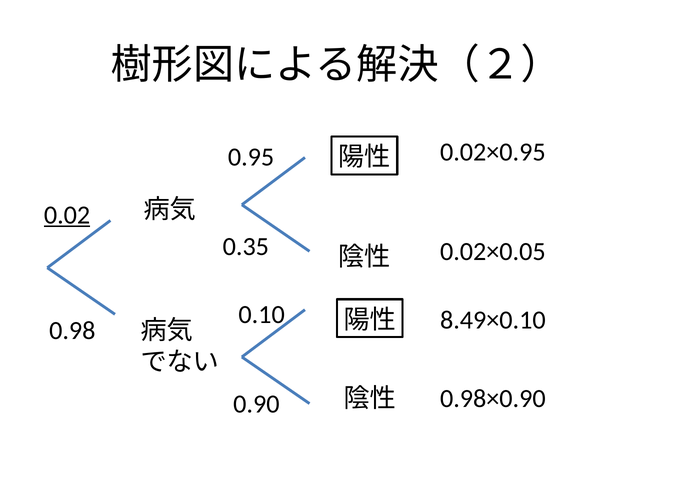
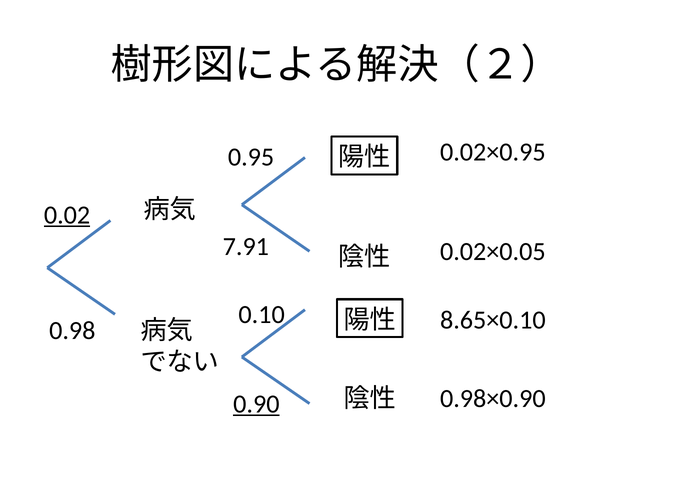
0.35: 0.35 -> 7.91 (246, 247)
8.49×0.10: 8.49×0.10 -> 8.65×0.10 (493, 321)
0.90 underline: none -> present (256, 405)
